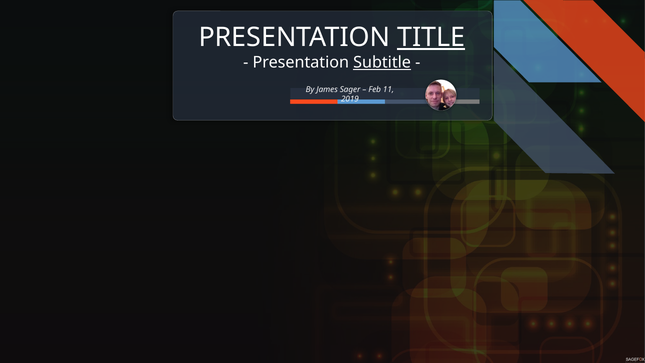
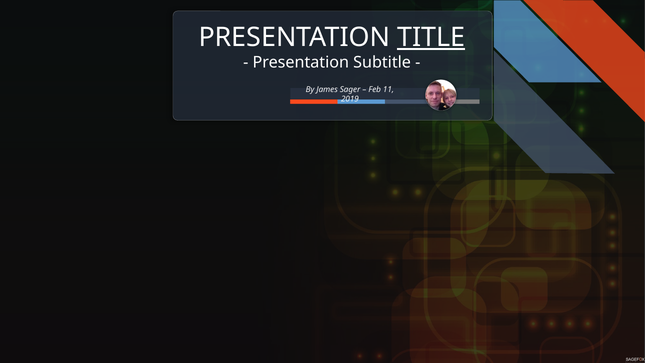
Subtitle underline: present -> none (382, 62)
